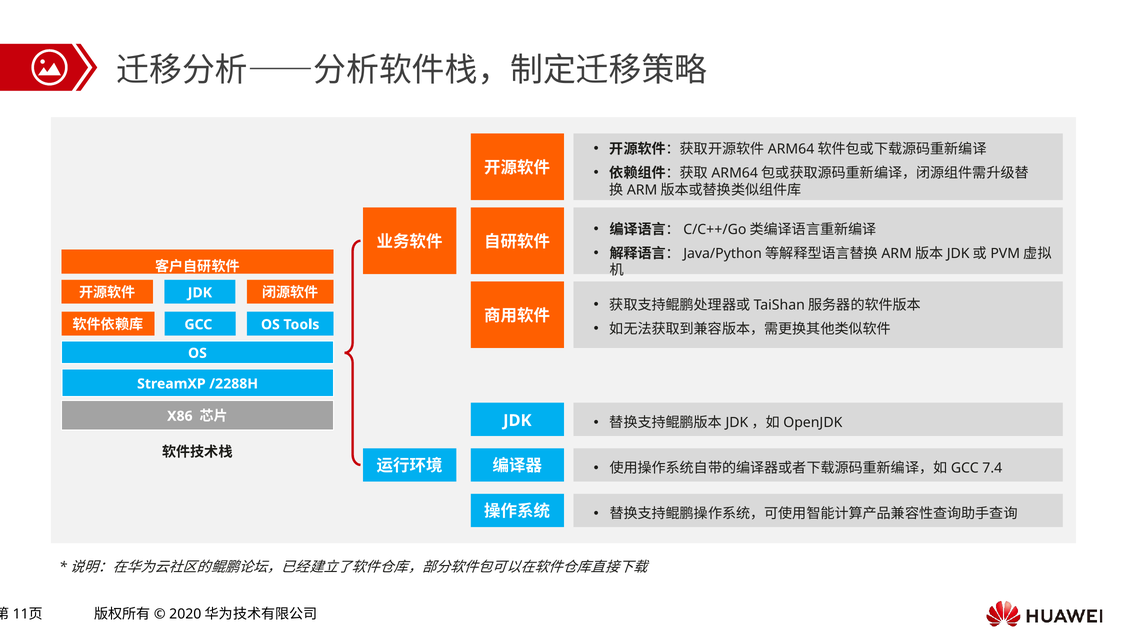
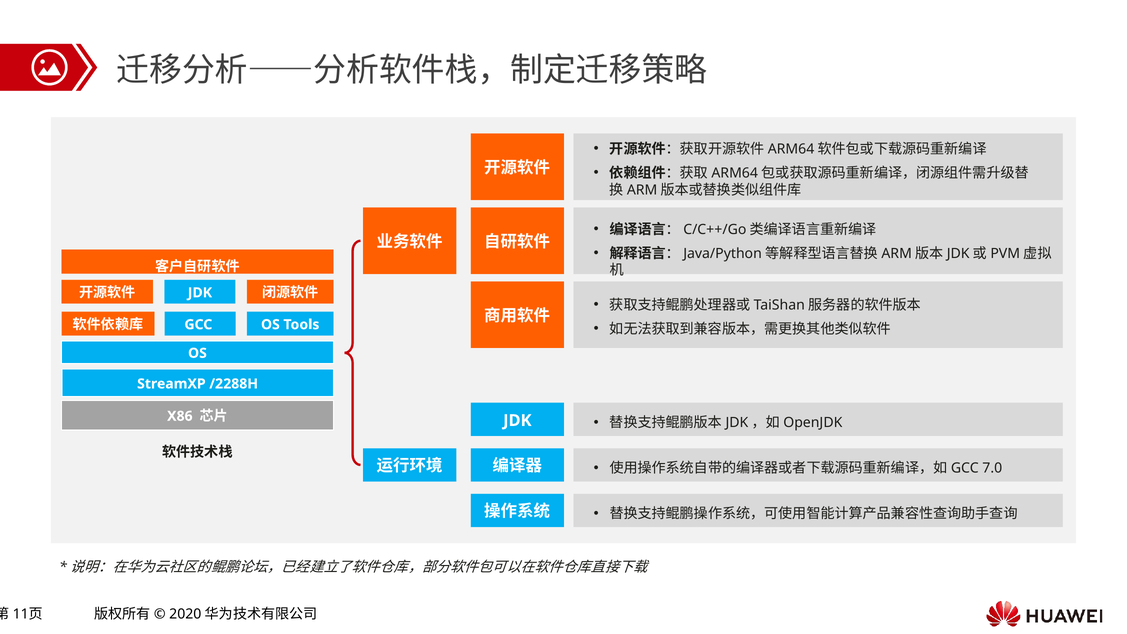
7.4: 7.4 -> 7.0 (992, 468)
